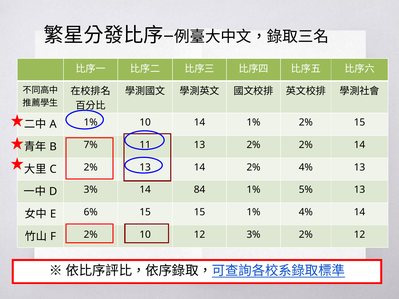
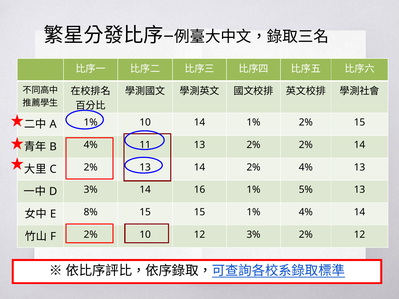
7%: 7% -> 4% (91, 145)
84: 84 -> 16 (200, 190)
6%: 6% -> 8% (91, 212)
